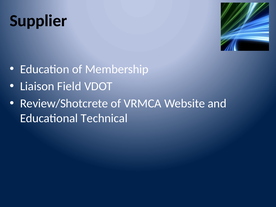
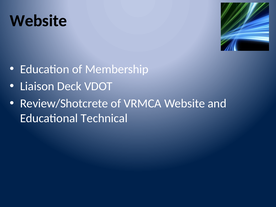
Supplier: Supplier -> Website (38, 21)
Field: Field -> Deck (69, 86)
